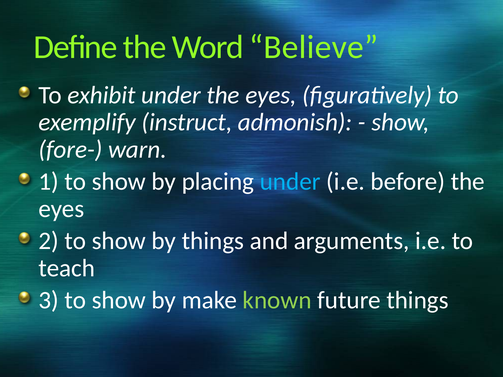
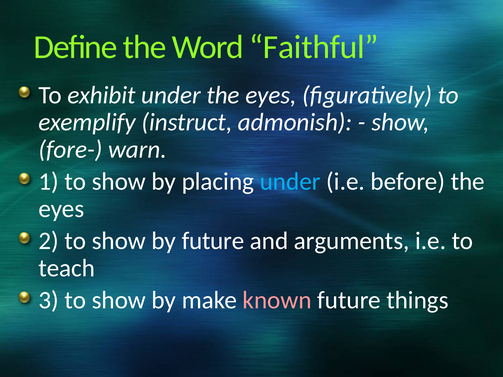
Believe: Believe -> Faithful (314, 47)
by things: things -> future (213, 241)
known colour: light green -> pink (277, 301)
